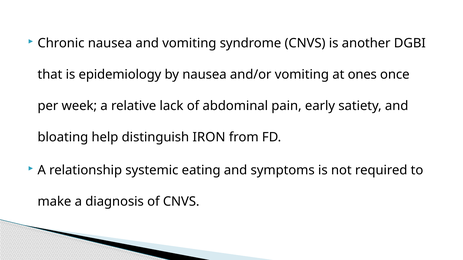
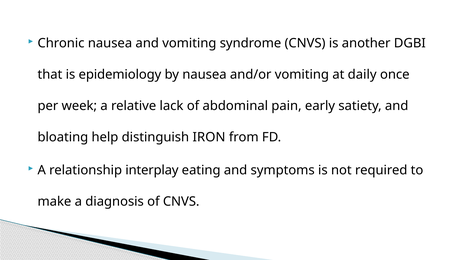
ones: ones -> daily (362, 75)
systemic: systemic -> interplay (152, 170)
